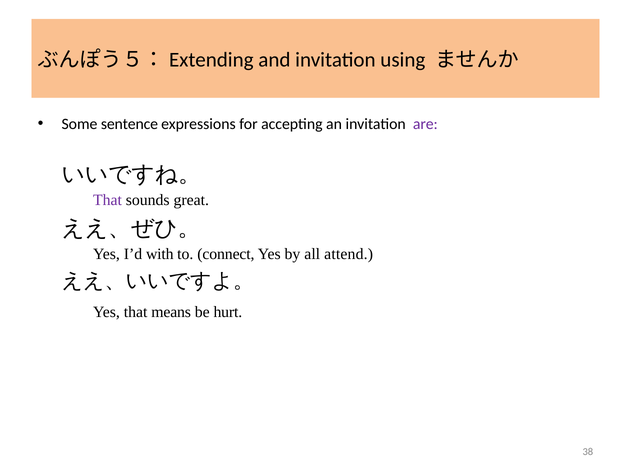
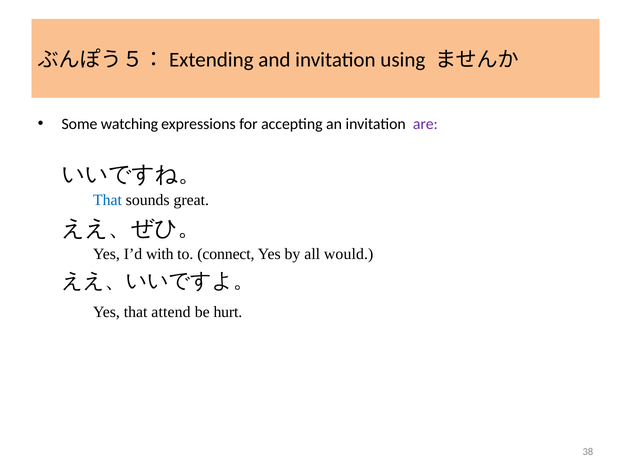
sentence: sentence -> watching (129, 124)
That colour: purple -> blue (108, 200)
attend: attend -> would (349, 254)
means: means -> attend (171, 312)
